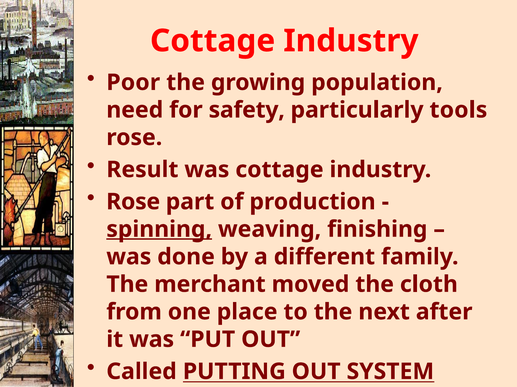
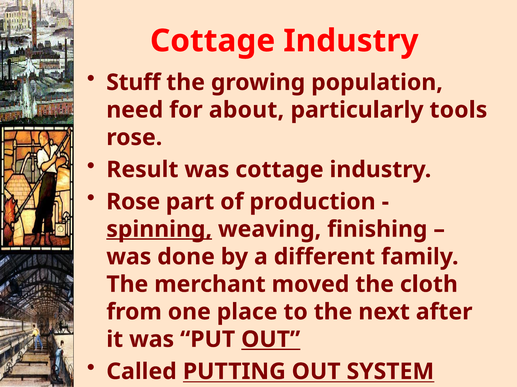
Poor: Poor -> Stuff (133, 83)
safety: safety -> about (247, 110)
OUT underline: none -> present (271, 340)
